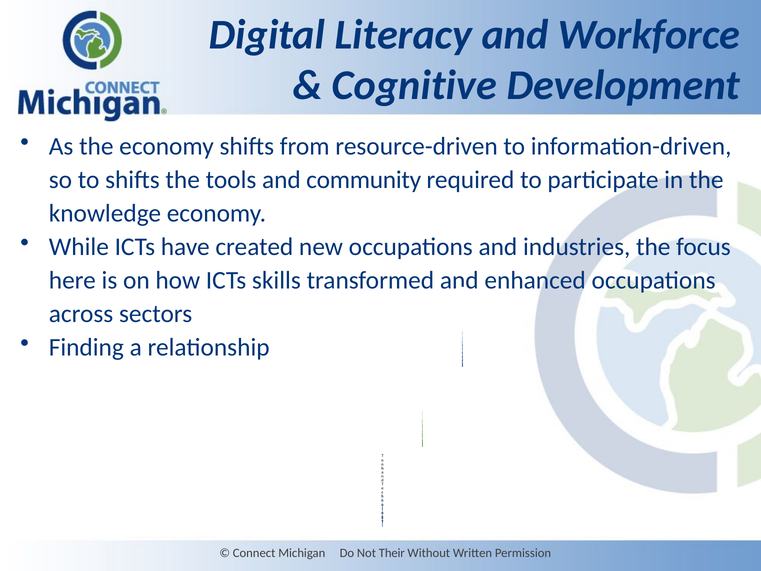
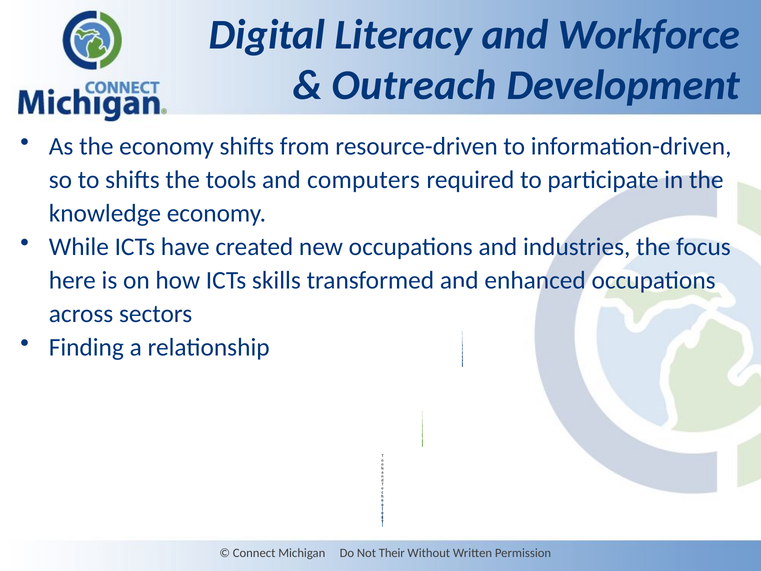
Cognitive: Cognitive -> Outreach (414, 85)
community: community -> computers (363, 180)
